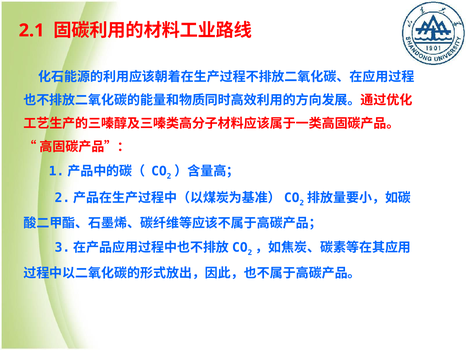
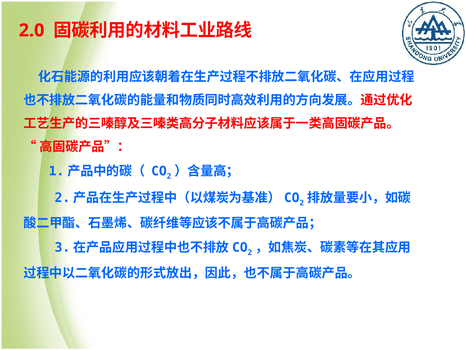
2.1: 2.1 -> 2.0 (32, 30)
